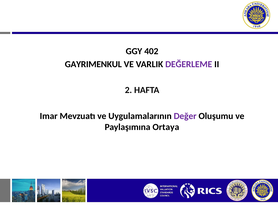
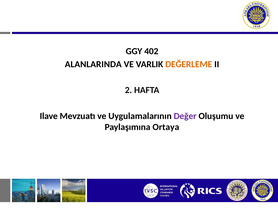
GAYRIMENKUL: GAYRIMENKUL -> ALANLARINDA (93, 64)
DEĞERLEME colour: purple -> orange (189, 64)
Imar: Imar -> Ilave (49, 116)
